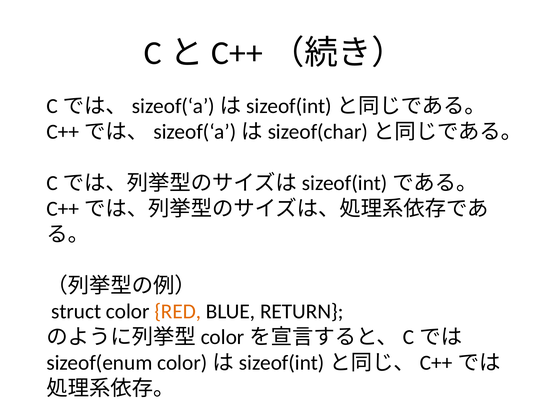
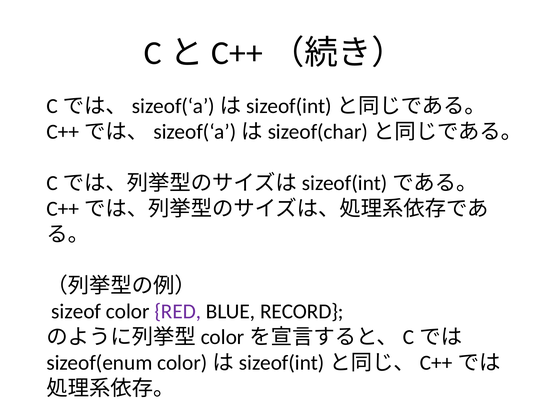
struct: struct -> sizeof (76, 311)
RED colour: orange -> purple (178, 311)
RETURN: RETURN -> RECORD (302, 311)
